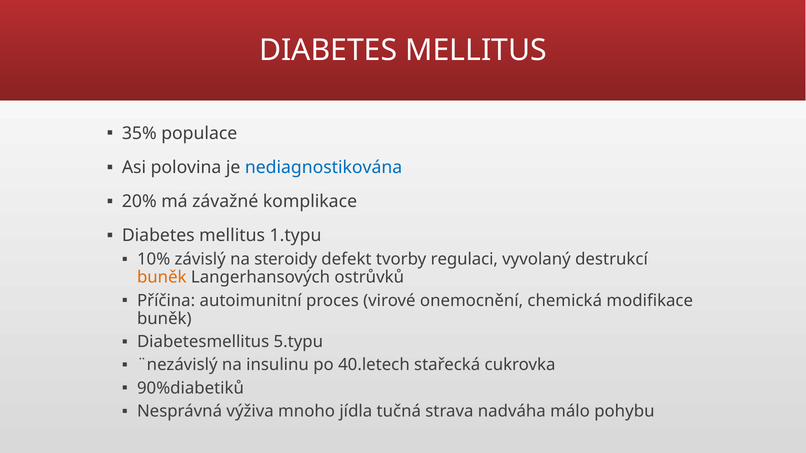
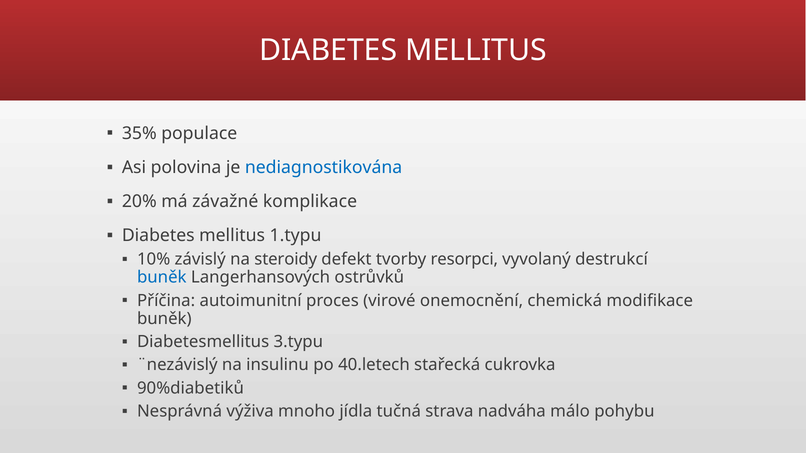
regulaci: regulaci -> resorpci (464, 259)
buněk colour: orange -> blue (162, 278)
5.typu: 5.typu -> 3.typu (298, 342)
